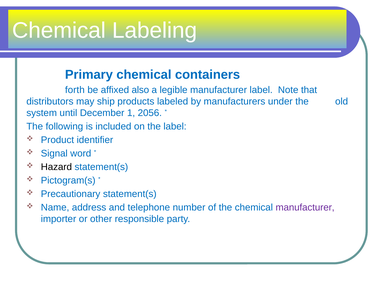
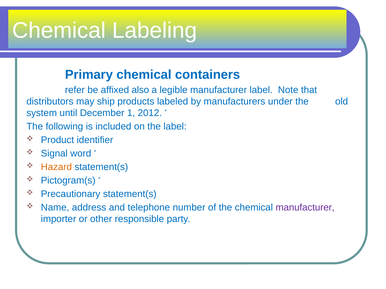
forth: forth -> refer (75, 90)
2056: 2056 -> 2012 (150, 113)
Hazard colour: black -> orange (56, 167)
